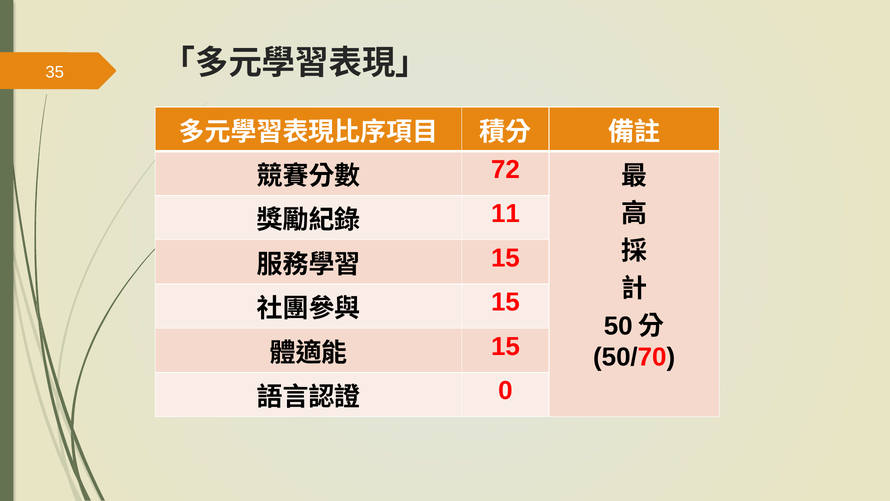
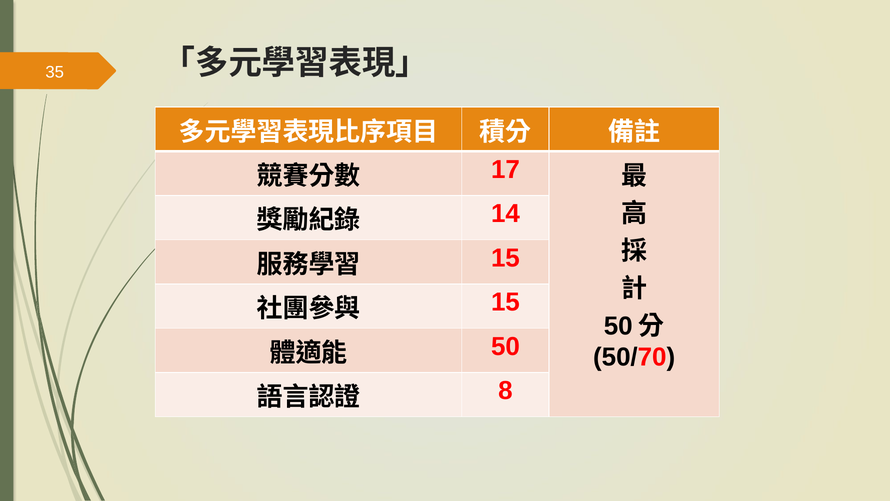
72: 72 -> 17 (505, 169)
11: 11 -> 14 (505, 214)
15: 15 -> 50 (505, 346)
0: 0 -> 8 (505, 390)
